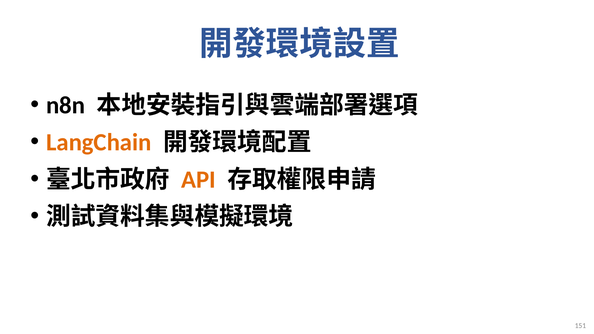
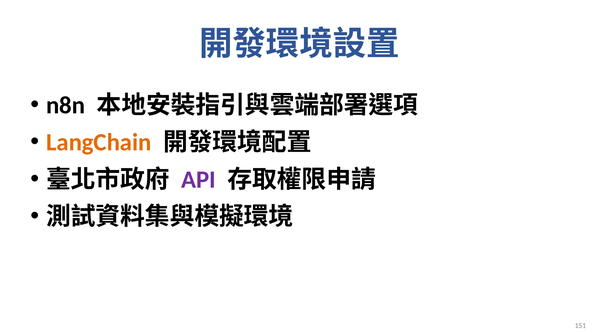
API colour: orange -> purple (199, 180)
